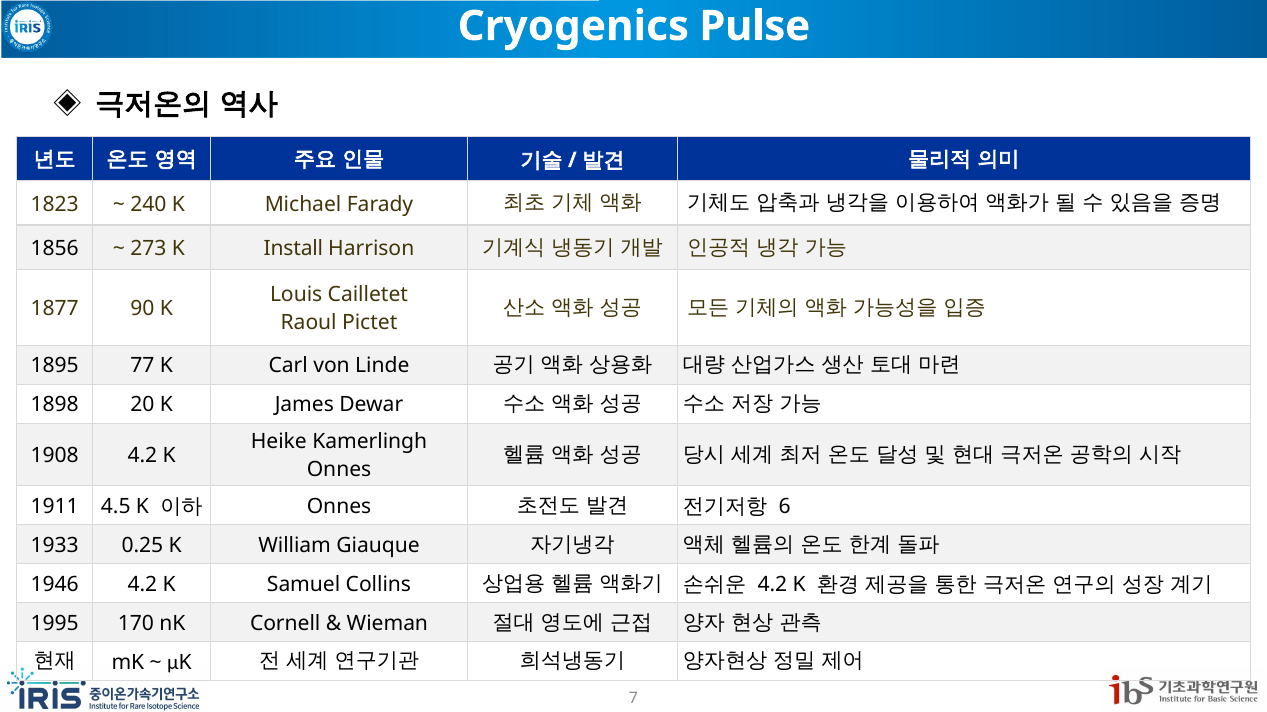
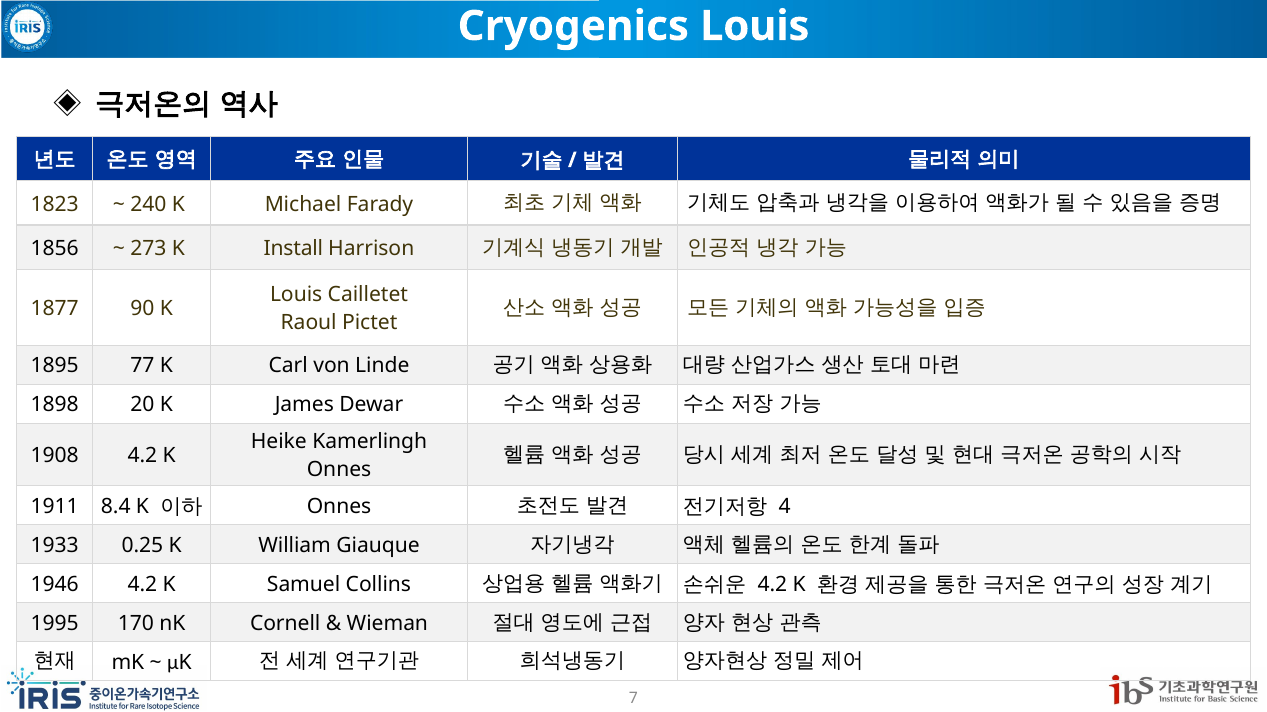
Cryogenics Pulse: Pulse -> Louis (755, 26)
4.5: 4.5 -> 8.4 (116, 507)
6: 6 -> 4 (785, 507)
